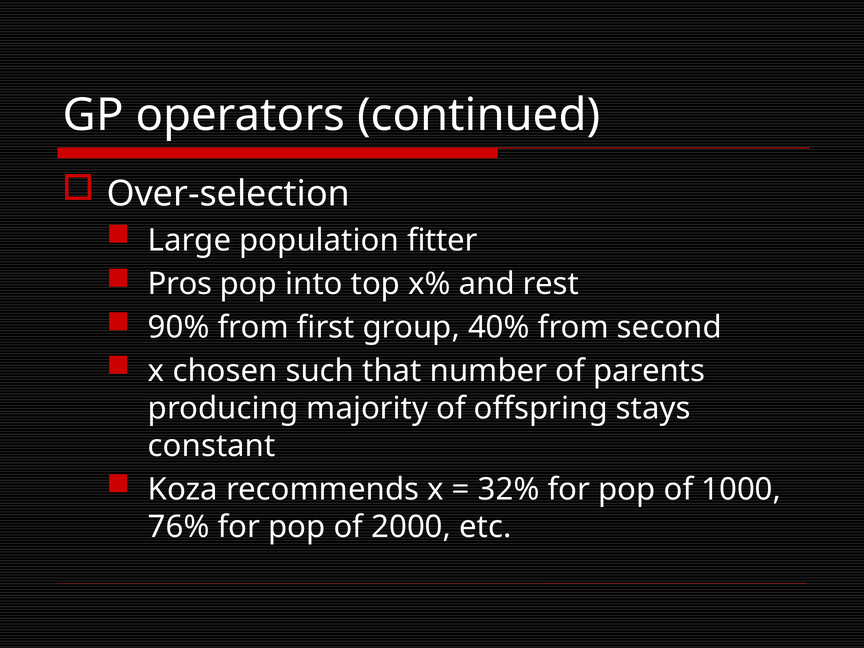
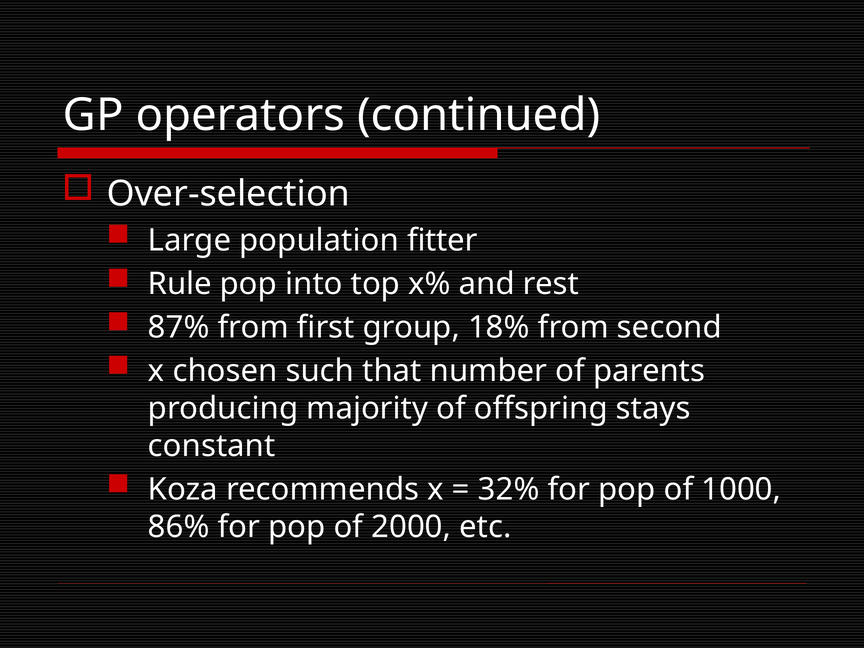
Pros: Pros -> Rule (180, 284)
90%: 90% -> 87% (179, 328)
40%: 40% -> 18% (499, 328)
76%: 76% -> 86% (179, 527)
